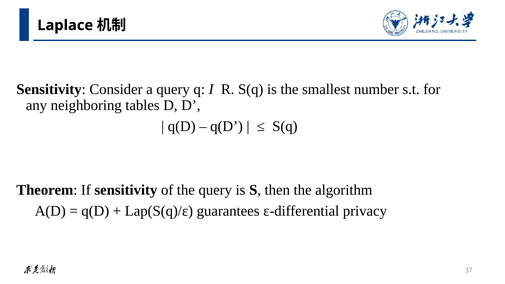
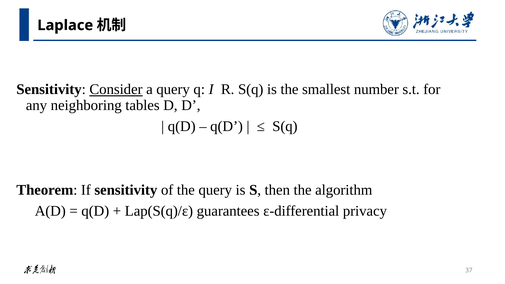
Consider underline: none -> present (116, 89)
